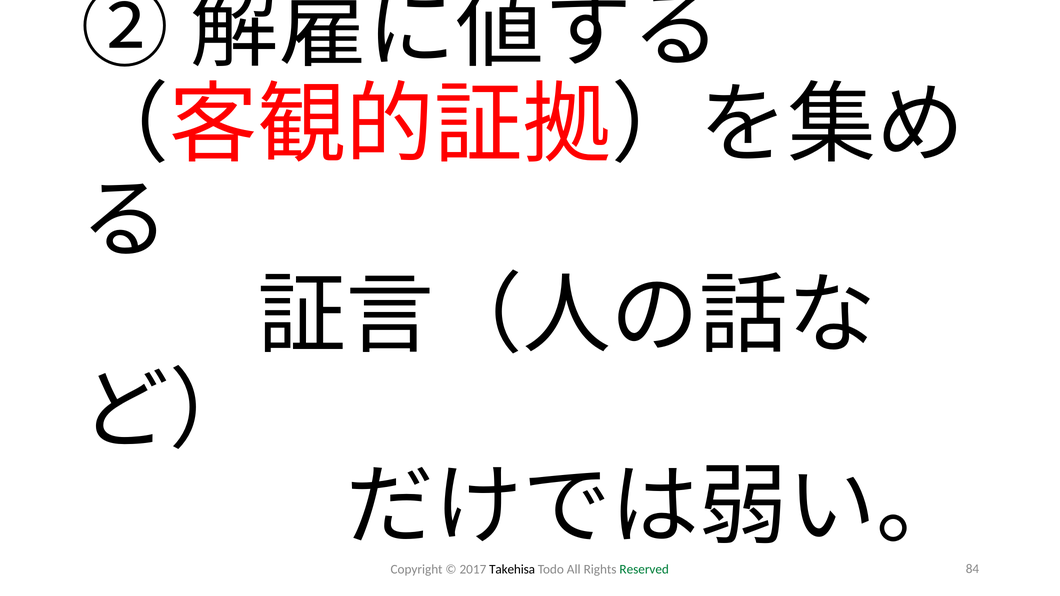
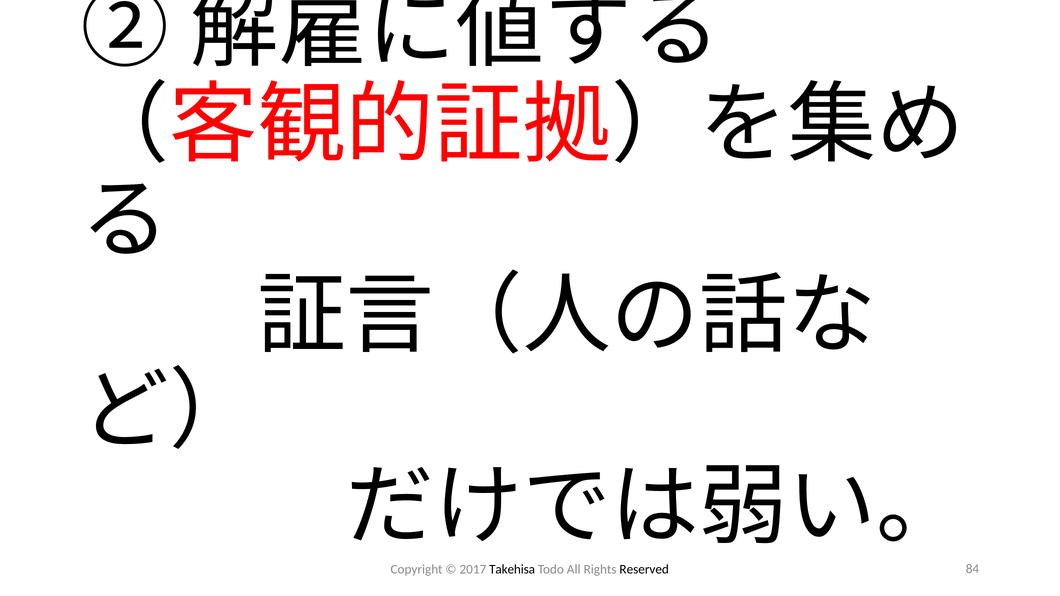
Reserved colour: green -> black (644, 569)
